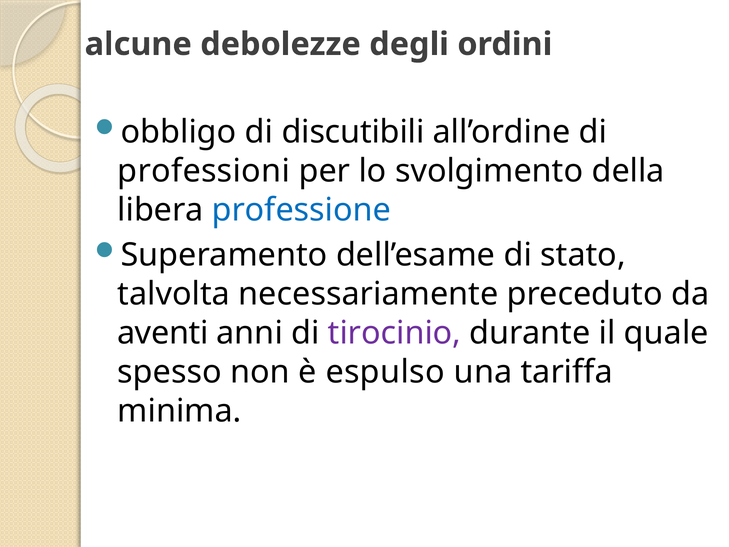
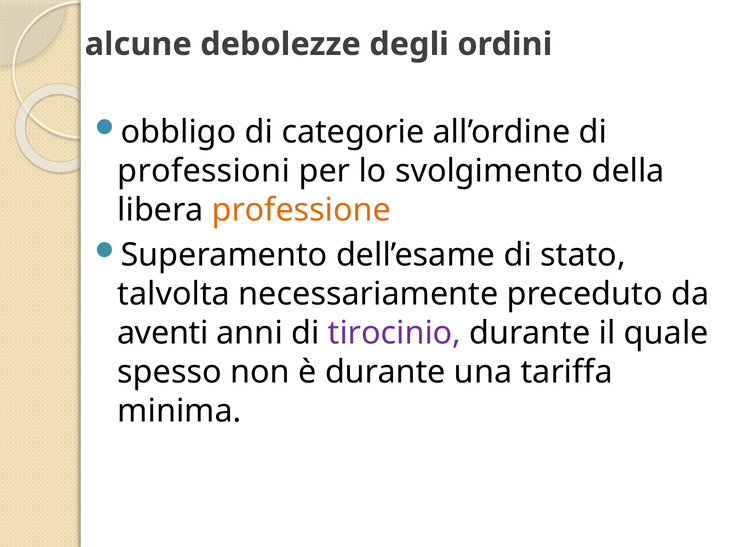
discutibili: discutibili -> categorie (353, 132)
professione colour: blue -> orange (301, 210)
è espulso: espulso -> durante (385, 372)
